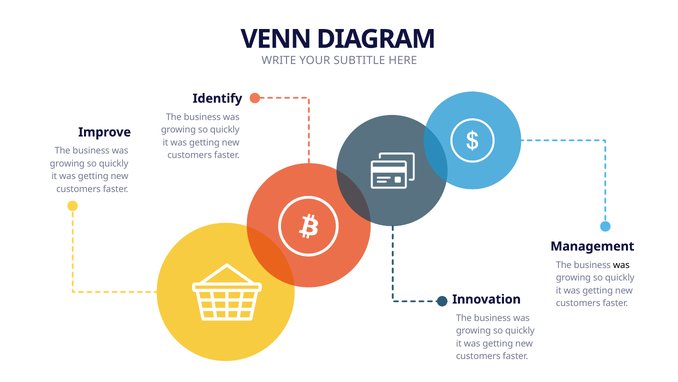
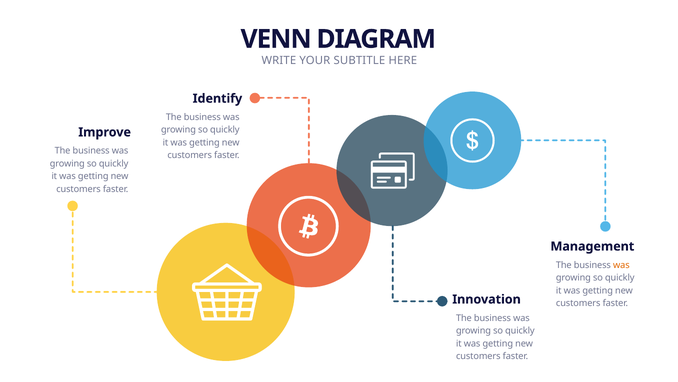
was colour: black -> orange (621, 265)
